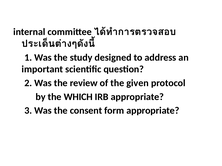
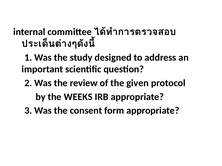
WHICH: WHICH -> WEEKS (78, 97)
